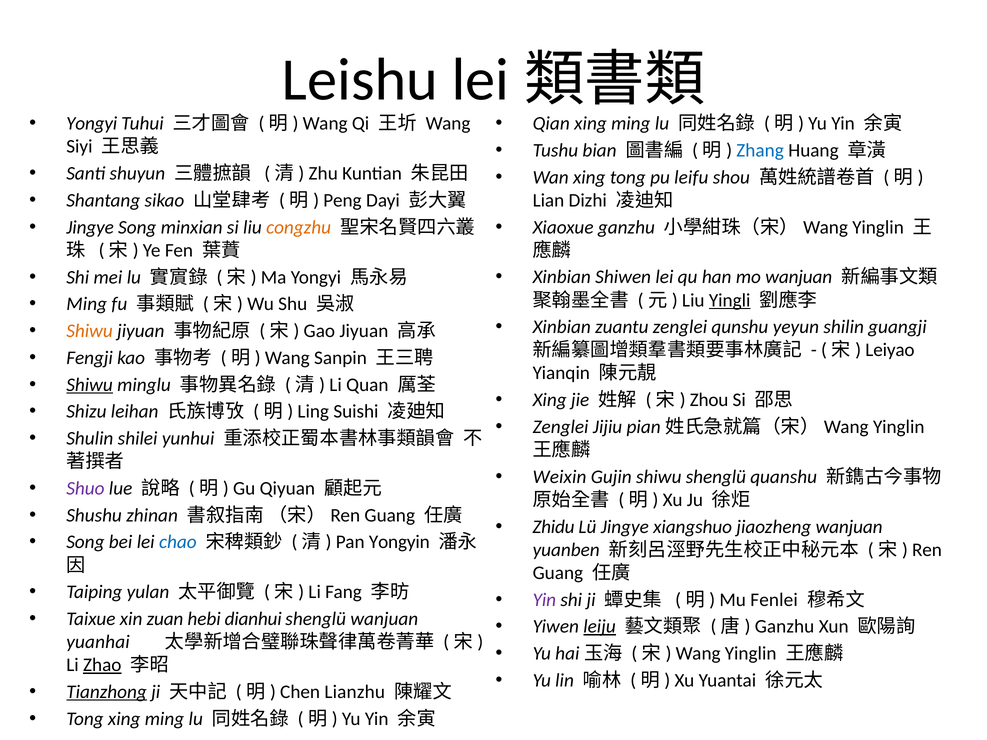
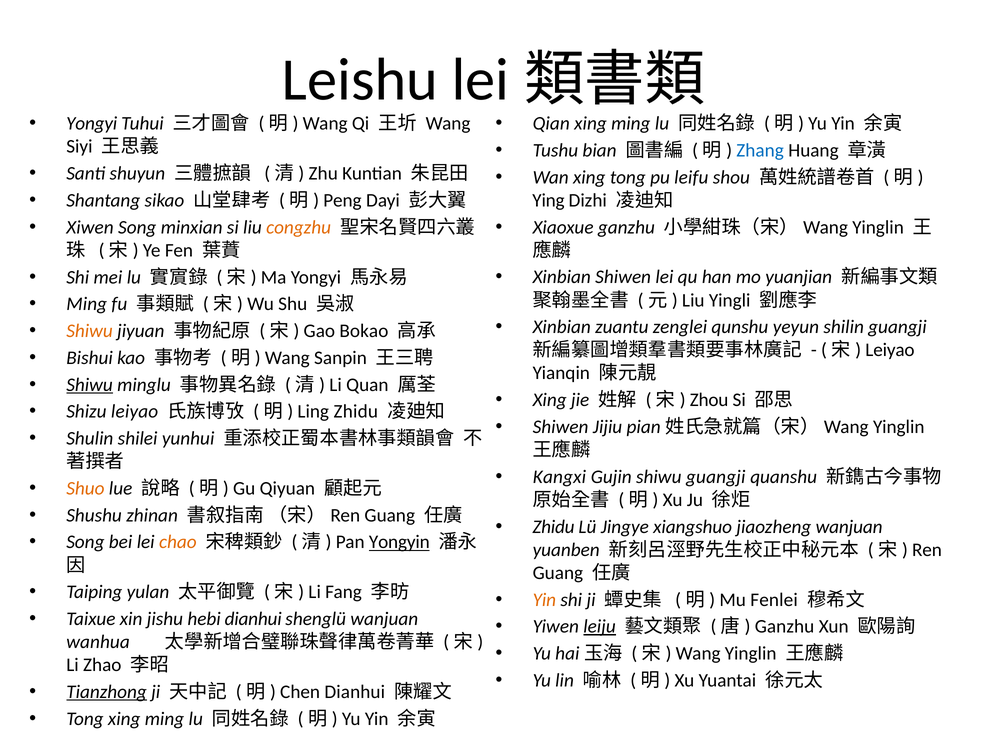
Lian: Lian -> Ying (548, 200)
Jingye: Jingye -> Xiwen (90, 227)
mo wanjuan: wanjuan -> yuanjian (799, 277)
Yingli underline: present -> none (730, 300)
Gao Jiyuan: Jiyuan -> Bokao (364, 331)
Fengji: Fengji -> Bishui (90, 358)
Shizu leihan: leihan -> leiyao (135, 412)
Ling Suishi: Suishi -> Zhidu (356, 412)
Zenglei: Zenglei -> Shiwen (561, 427)
Weixin: Weixin -> Kangxi (559, 477)
shiwu shenglü: shenglü -> guangji (716, 477)
Shuo colour: purple -> orange (85, 489)
chao colour: blue -> orange (178, 542)
Yongyin underline: none -> present (399, 542)
Yin colour: purple -> orange (544, 600)
zuan: zuan -> jishu (165, 619)
yuanhai: yuanhai -> wanhua (98, 642)
Zhao underline: present -> none (102, 665)
Chen Lianzhu: Lianzhu -> Dianhui (355, 692)
